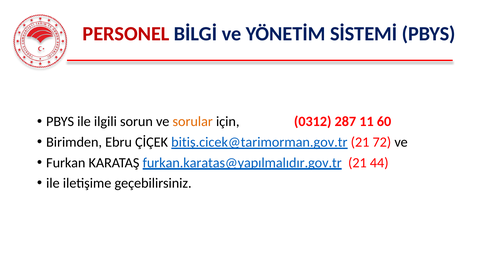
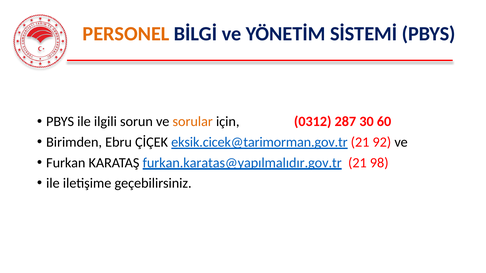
PERSONEL colour: red -> orange (126, 34)
11: 11 -> 30 (367, 122)
bitiş.cicek@tarimorman.gov.tr: bitiş.cicek@tarimorman.gov.tr -> eksik.cicek@tarimorman.gov.tr (259, 142)
72: 72 -> 92 (382, 142)
44: 44 -> 98 (379, 163)
